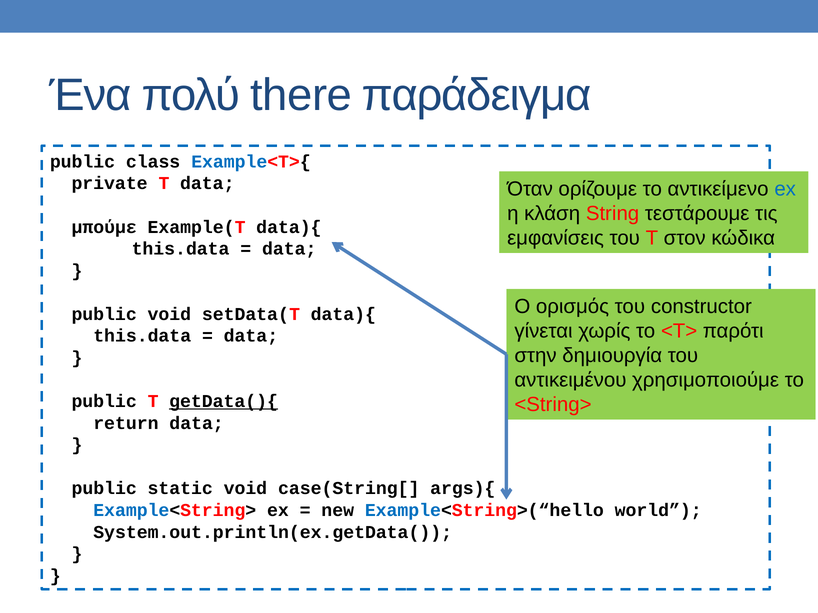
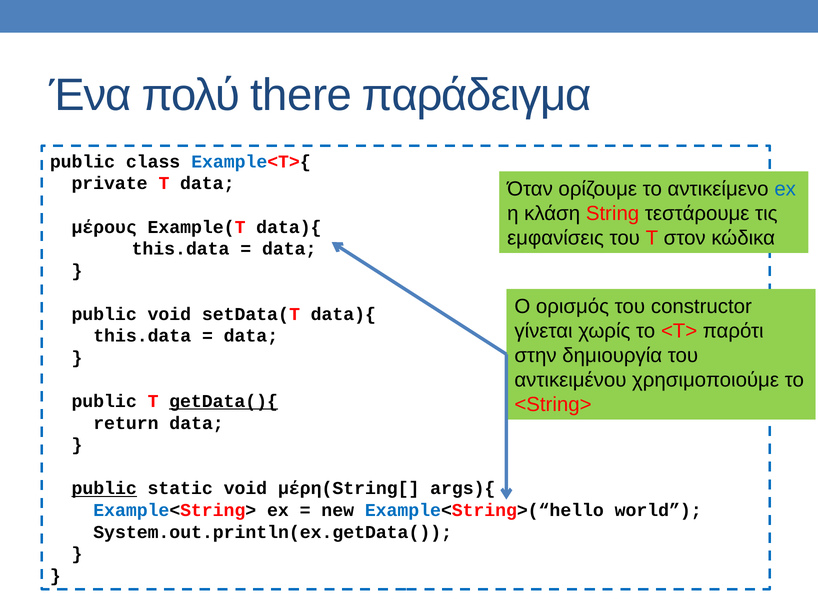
μπούμε: μπούμε -> μέρους (104, 227)
public underline: none -> present (104, 489)
case(String[: case(String[ -> μέρη(String[ (349, 489)
